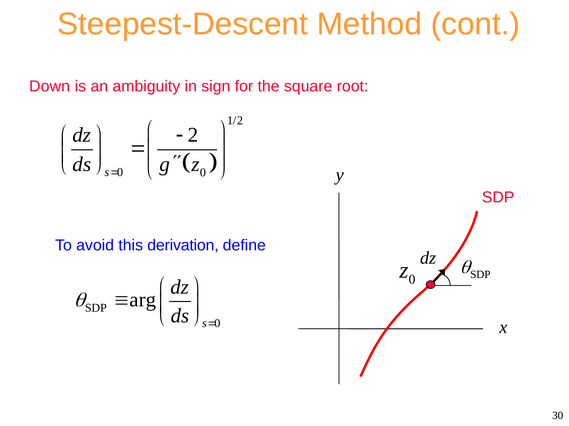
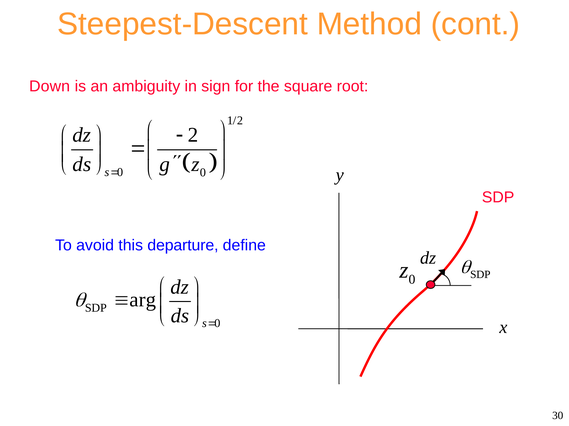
derivation: derivation -> departure (183, 246)
